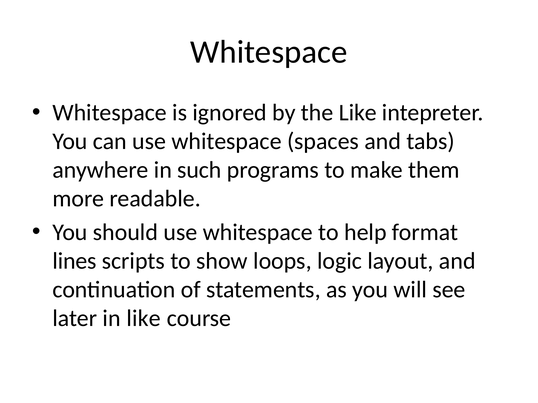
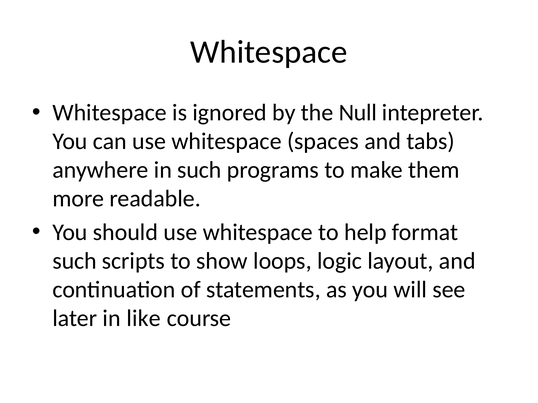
the Like: Like -> Null (358, 113)
lines: lines -> such (75, 261)
